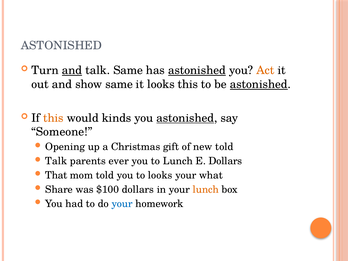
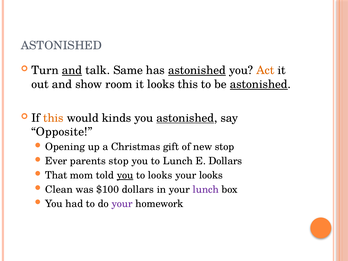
show same: same -> room (119, 84)
Someone: Someone -> Opposite (62, 132)
new told: told -> stop (224, 147)
Talk: Talk -> Ever (56, 161)
parents ever: ever -> stop (119, 161)
you underline: none -> present (125, 175)
your what: what -> looks (211, 175)
Share: Share -> Clean (59, 189)
lunch colour: orange -> purple (206, 189)
your colour: blue -> purple (122, 204)
